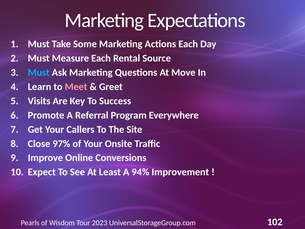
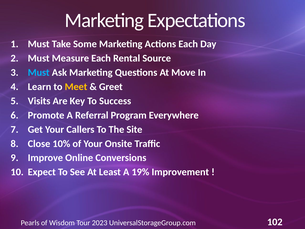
Meet colour: pink -> yellow (76, 87)
97%: 97% -> 10% (61, 143)
94%: 94% -> 19% (140, 172)
